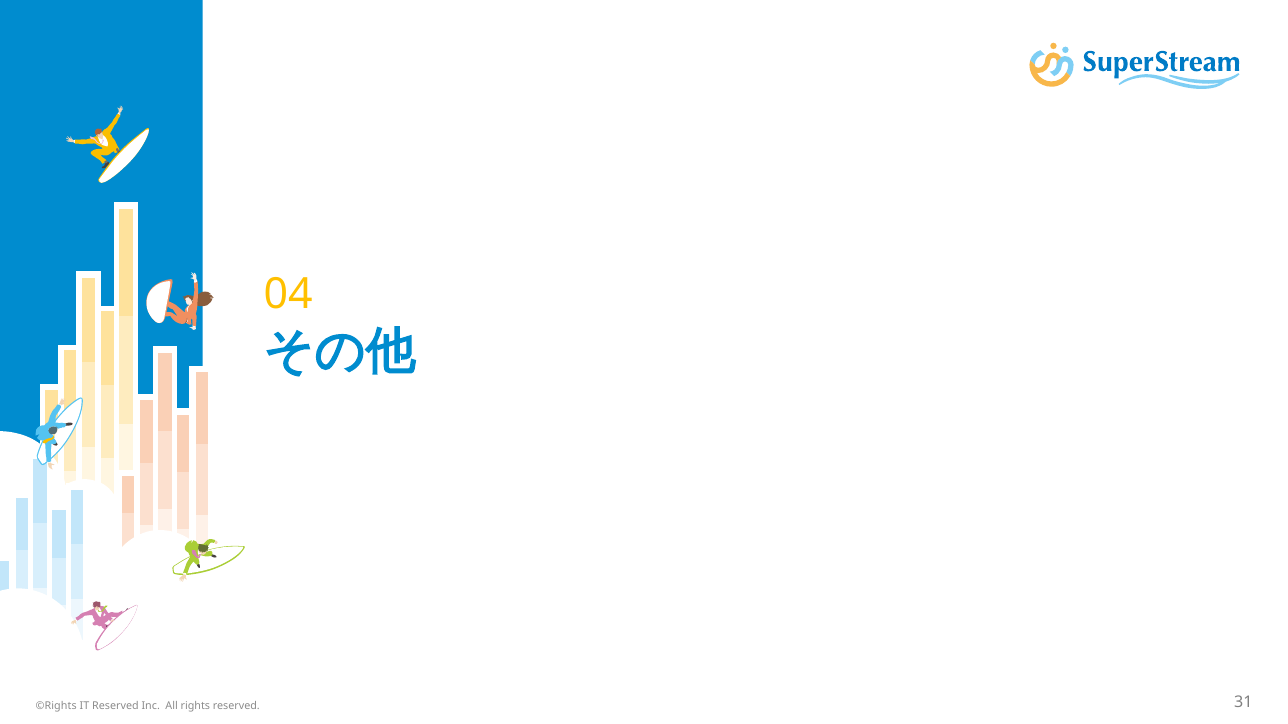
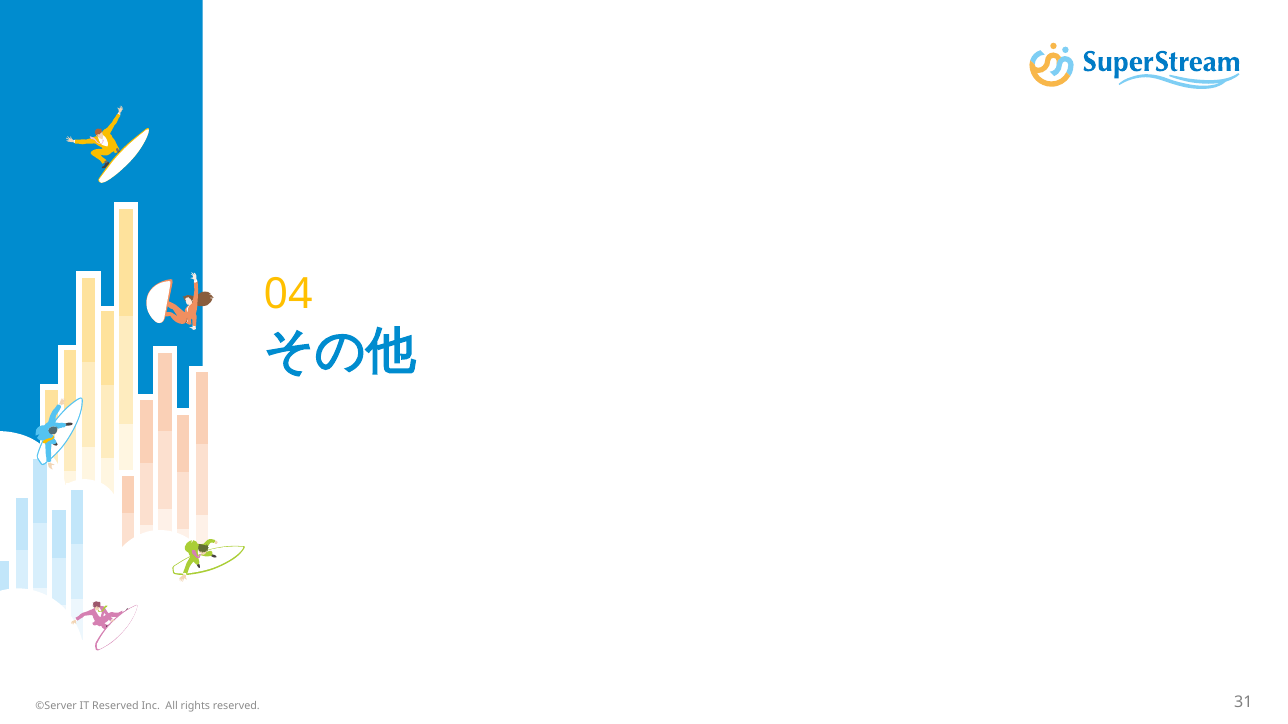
©Rights: ©Rights -> ©Server (56, 706)
